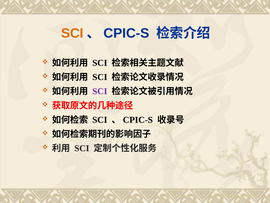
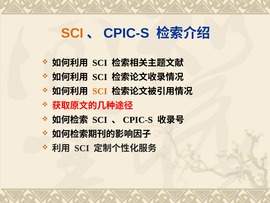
SCI colour: purple -> orange (100, 91)
